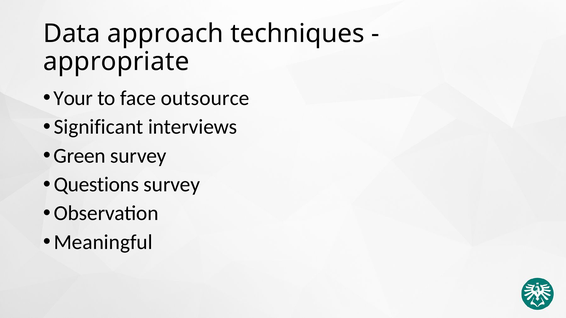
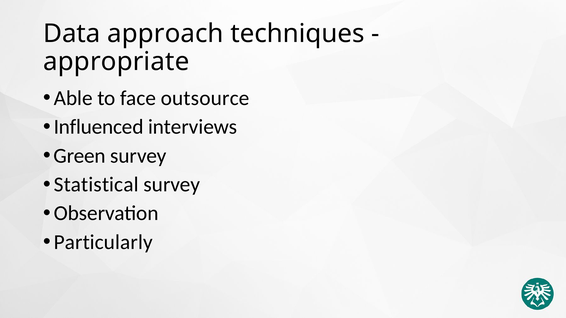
Your: Your -> Able (73, 98)
Significant: Significant -> Influenced (99, 127)
Questions: Questions -> Statistical (96, 185)
Meaningful: Meaningful -> Particularly (103, 242)
